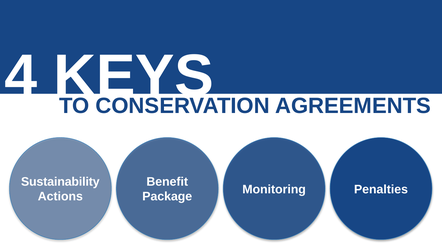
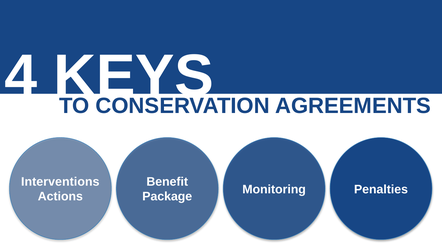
Sustainability: Sustainability -> Interventions (60, 182)
